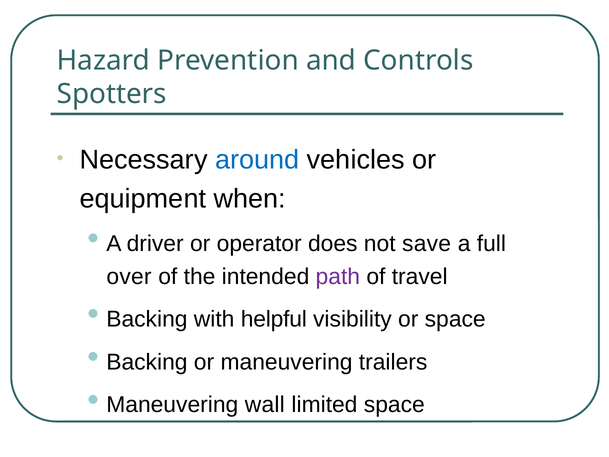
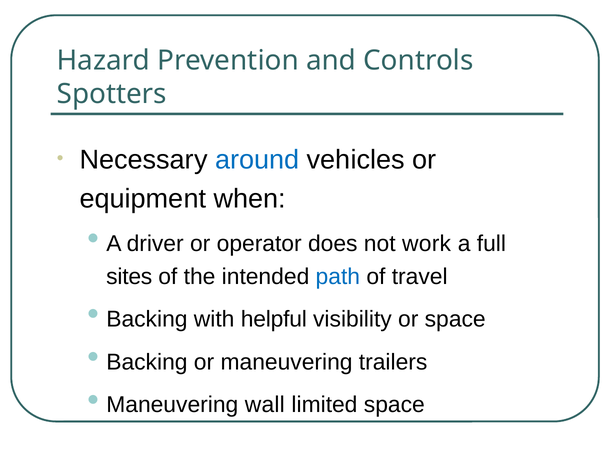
save: save -> work (427, 244)
over: over -> sites (129, 276)
path colour: purple -> blue (338, 276)
